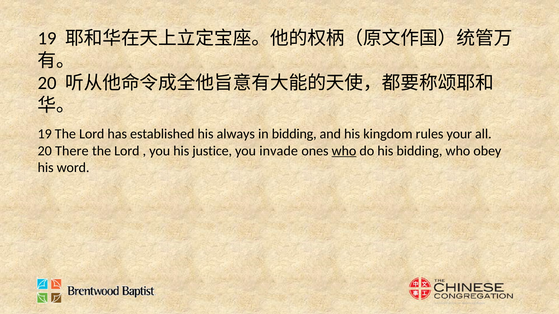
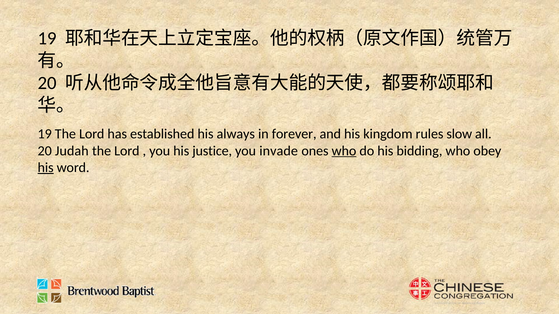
in bidding: bidding -> forever (294, 134)
your: your -> slow (459, 134)
There: There -> Judah (72, 151)
his underline: none -> present (46, 168)
